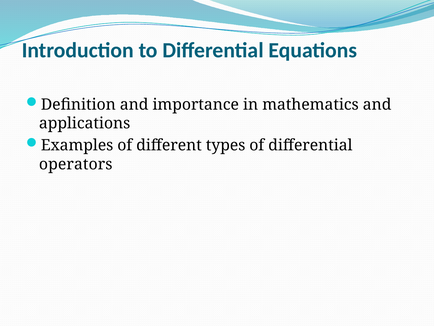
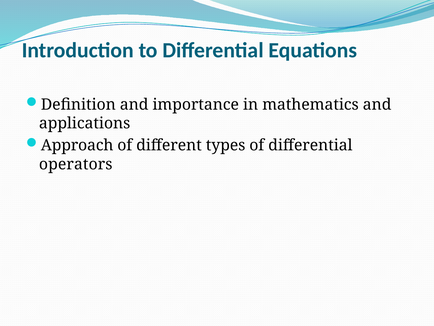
Examples: Examples -> Approach (77, 145)
